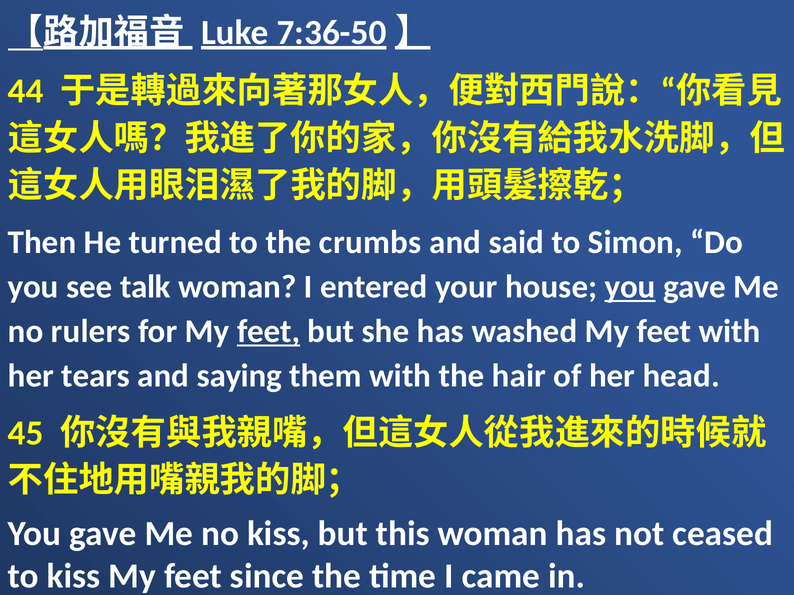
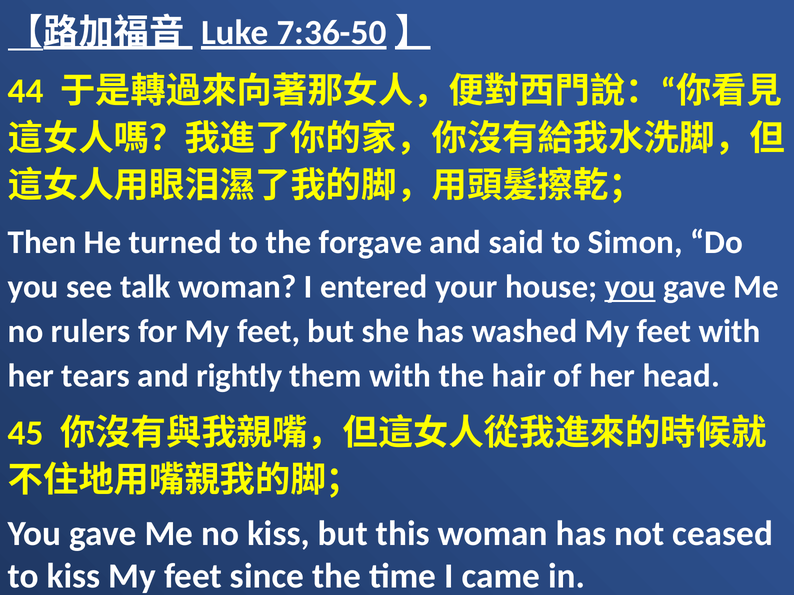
crumbs: crumbs -> forgave (371, 243)
feet underline: present -> none (269, 332)
saying: saying -> rightly (239, 376)
